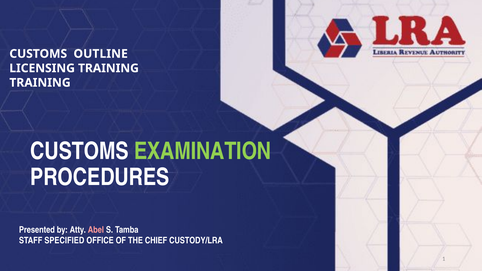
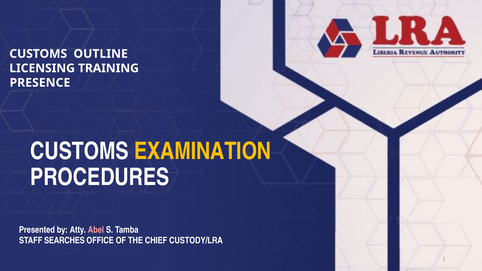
TRAINING: TRAINING -> PRESENCE (40, 83)
EXAMINATION colour: light green -> yellow (203, 151)
SPECIFIED: SPECIFIED -> SEARCHES (64, 241)
